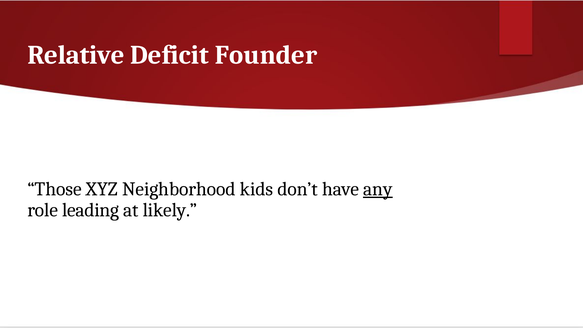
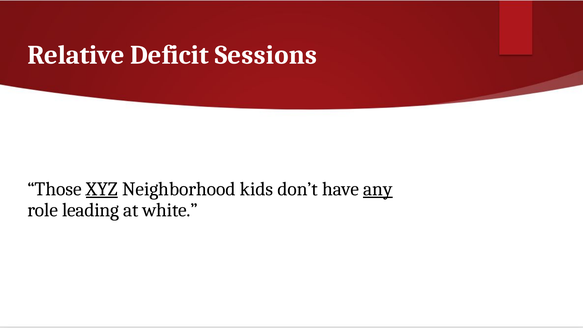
Founder: Founder -> Sessions (266, 55)
XYZ underline: none -> present (102, 189)
likely: likely -> white (170, 210)
